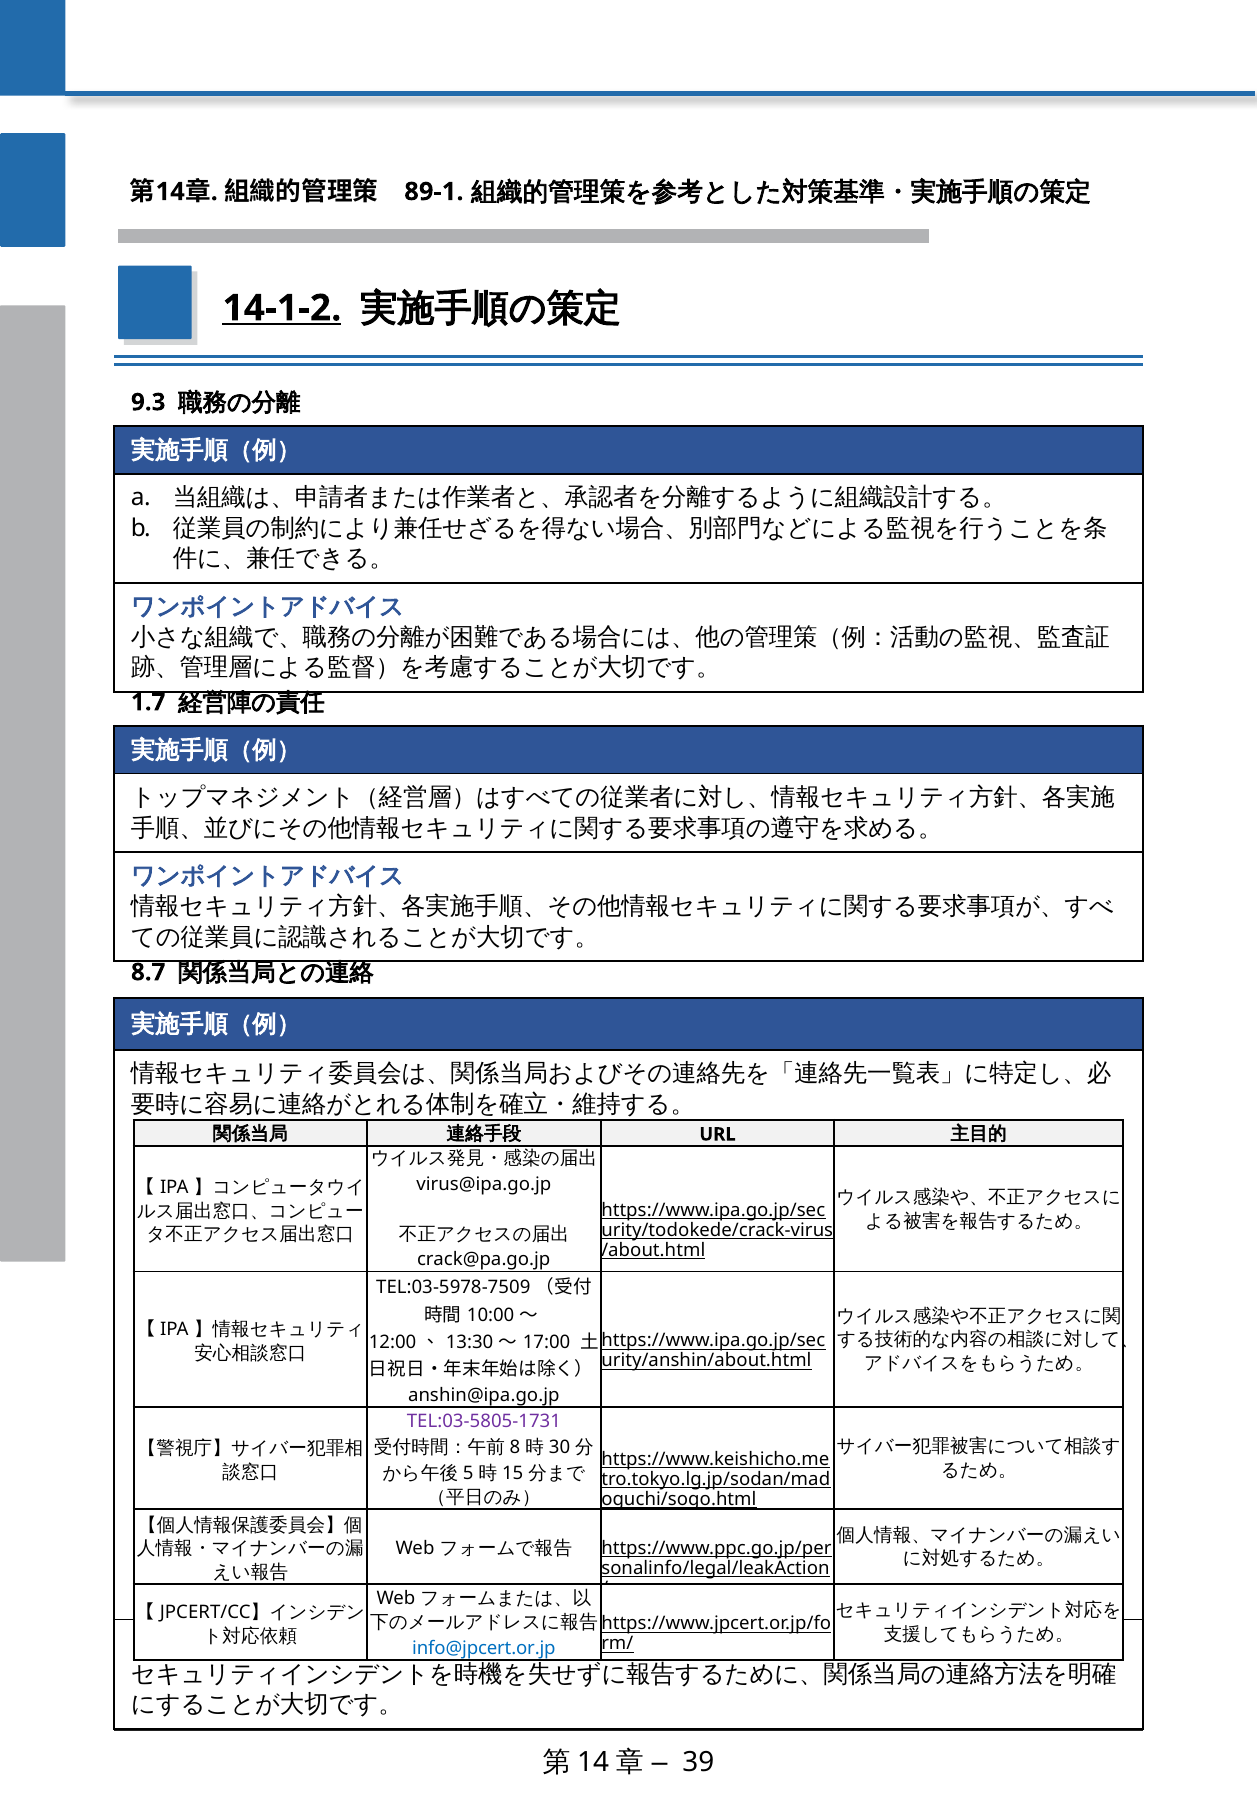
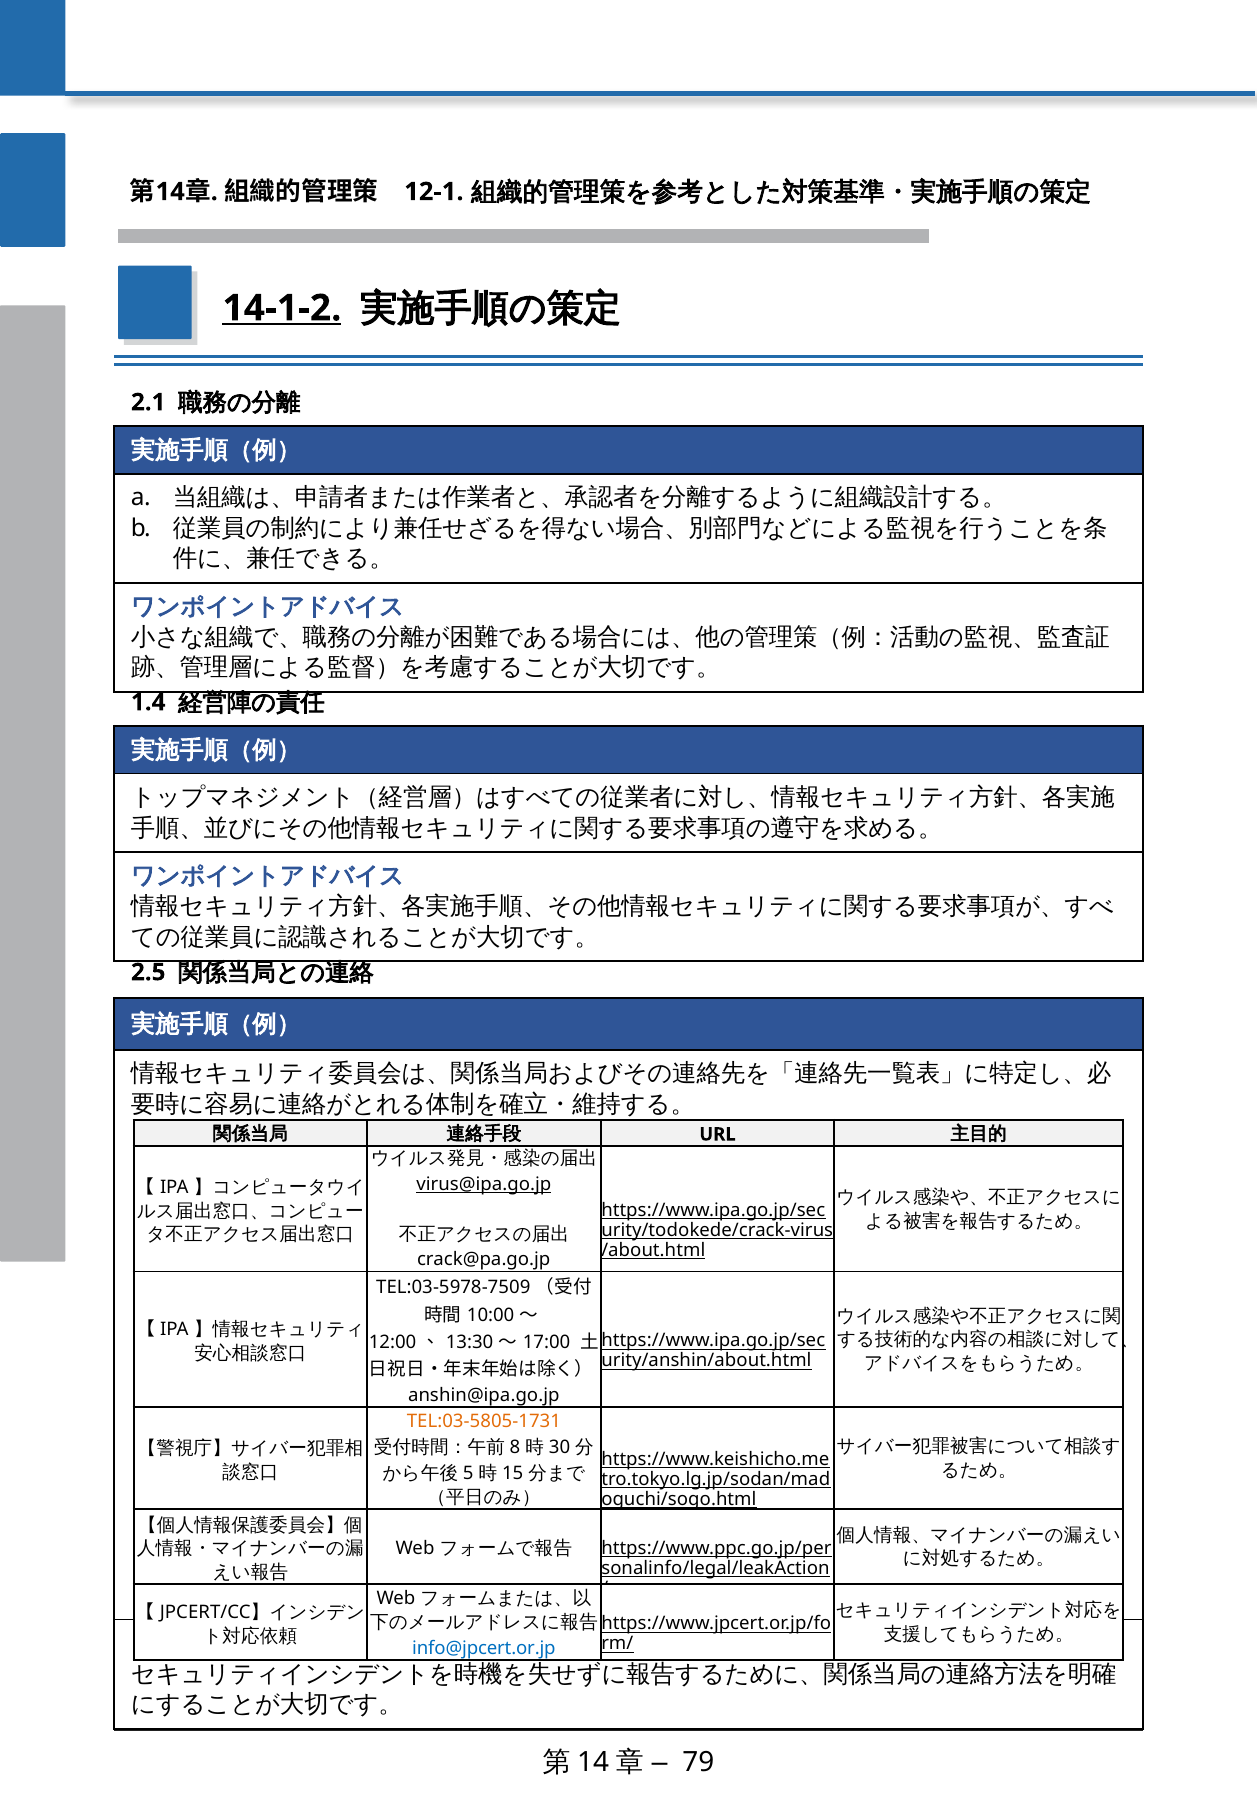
89-1: 89-1 -> 12-1 (434, 192)
9.3: 9.3 -> 2.1 (148, 402)
1.7: 1.7 -> 1.4 (148, 702)
8.7: 8.7 -> 2.5 (148, 973)
virus@ipa.go.jp underline: none -> present (484, 1185)
TEL:03-5805-1731 colour: purple -> orange (484, 1422)
39: 39 -> 79 (698, 1763)
